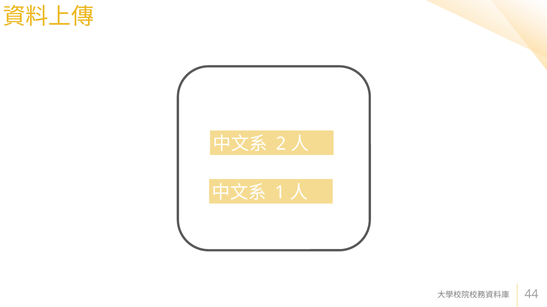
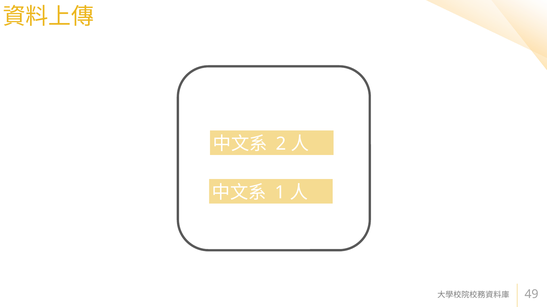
44: 44 -> 49 (531, 295)
